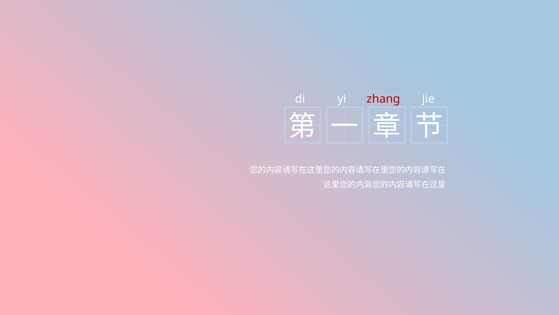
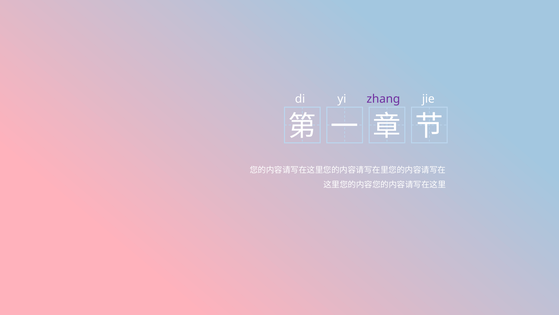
zhang colour: red -> purple (383, 99)
